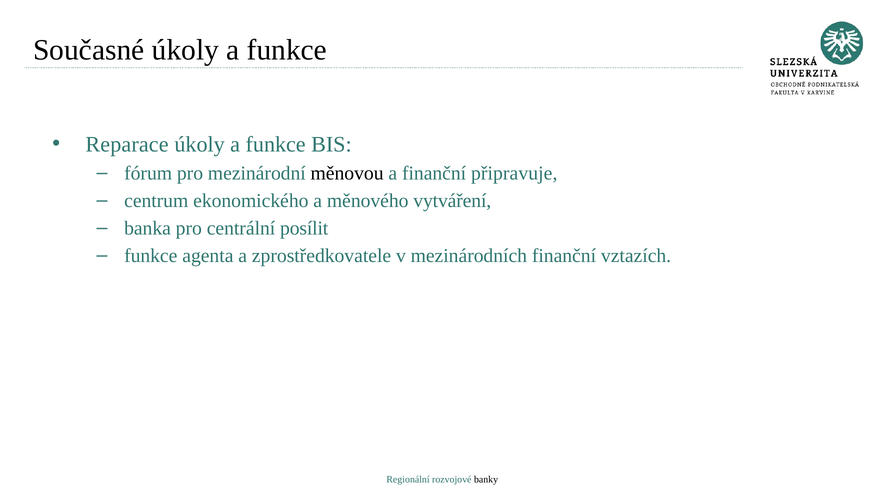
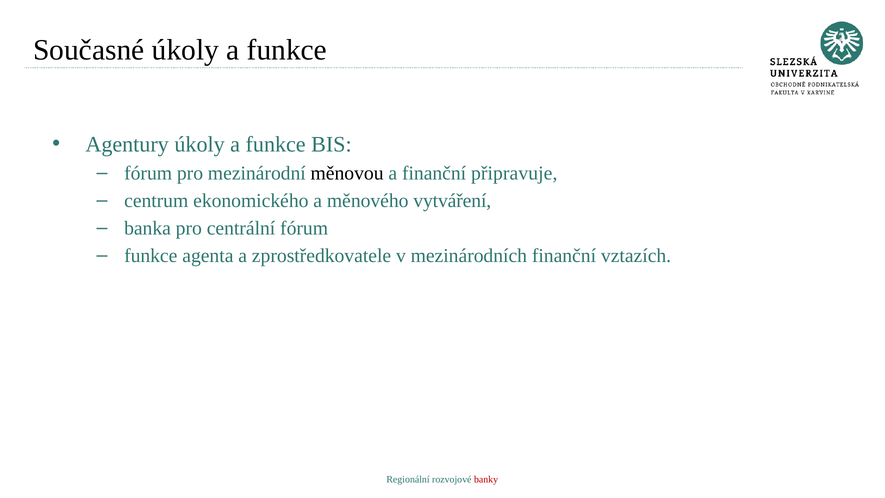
Reparace: Reparace -> Agentury (127, 144)
centrální posílit: posílit -> fórum (304, 228)
banky colour: black -> red (486, 479)
